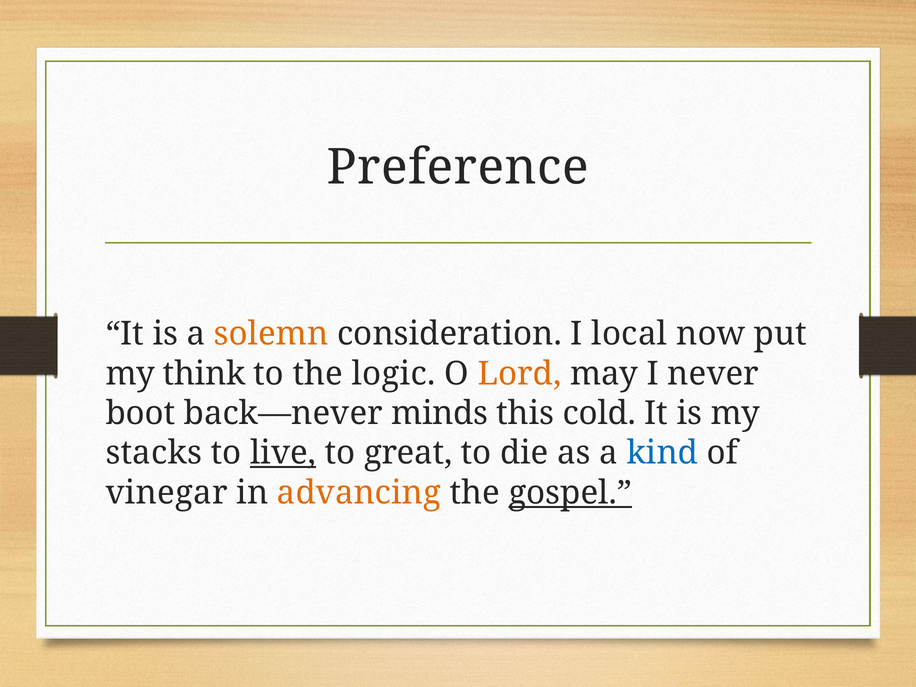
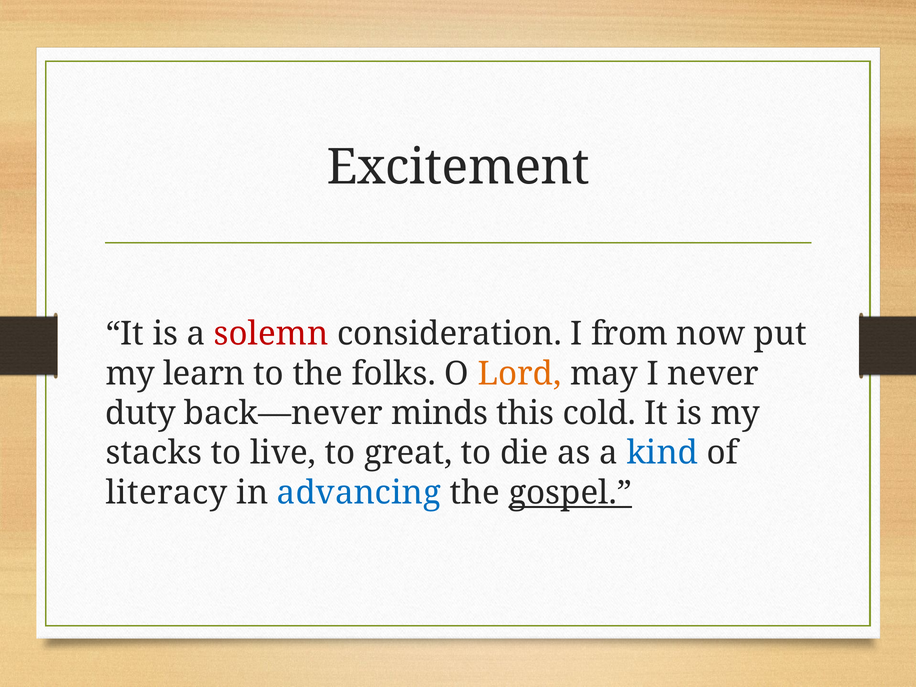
Preference: Preference -> Excitement (458, 167)
solemn colour: orange -> red (271, 334)
local: local -> from (630, 334)
think: think -> learn (204, 374)
logic: logic -> folks (394, 374)
boot: boot -> duty (140, 413)
live underline: present -> none (283, 453)
vinegar: vinegar -> literacy (167, 493)
advancing colour: orange -> blue (359, 493)
